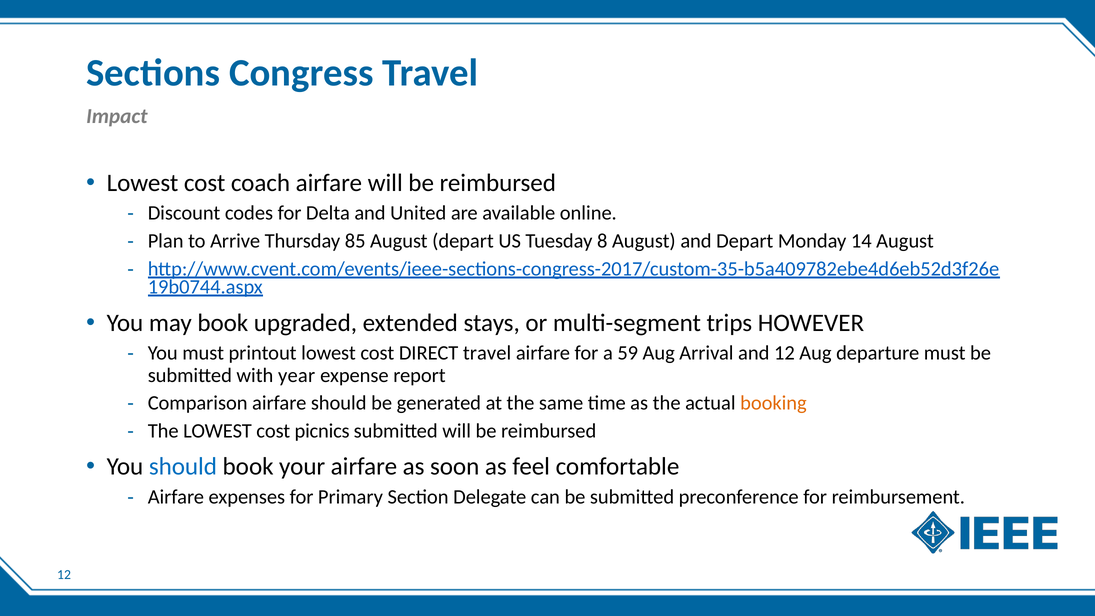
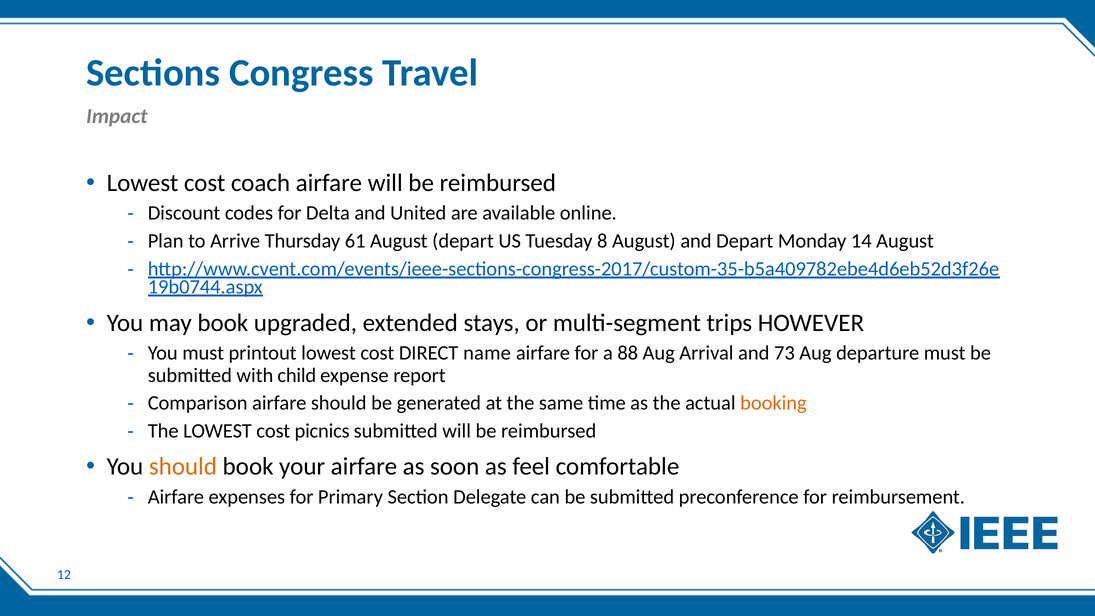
85: 85 -> 61 (355, 241)
DIRECT travel: travel -> name (487, 353)
59: 59 -> 88 (628, 353)
and 12: 12 -> 73 (784, 353)
year: year -> child (297, 375)
should colour: blue -> orange (183, 467)
